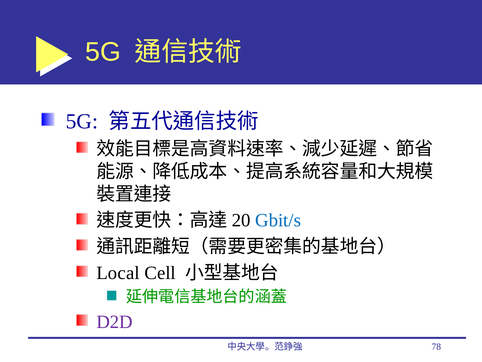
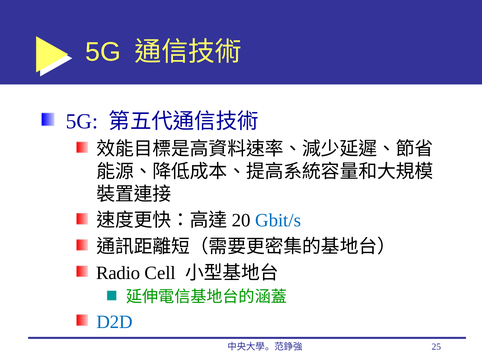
Local: Local -> Radio (118, 273)
D2D colour: purple -> blue (115, 321)
78: 78 -> 25 (436, 346)
